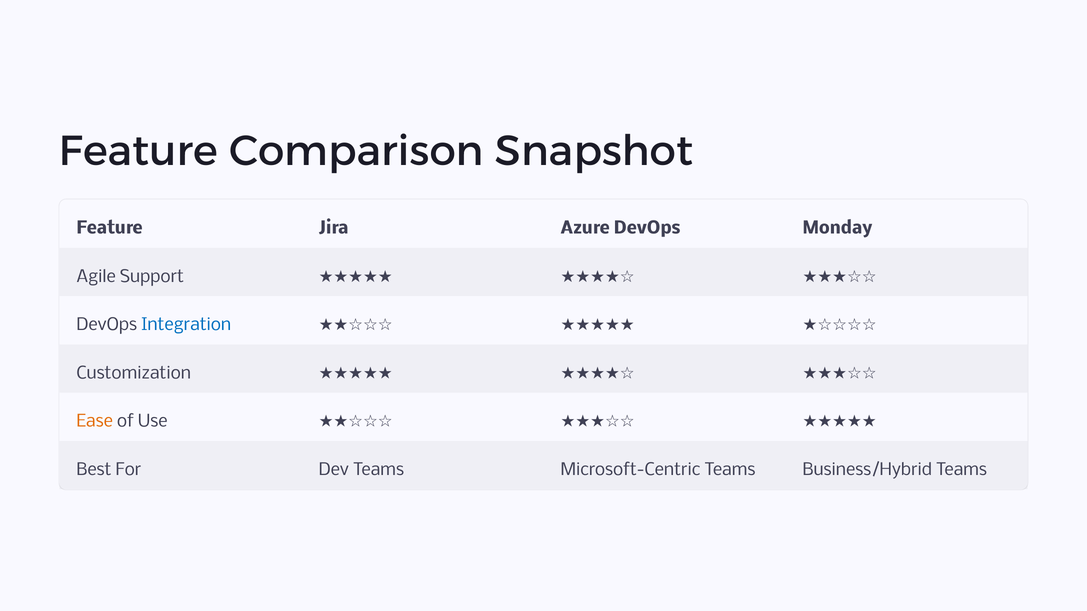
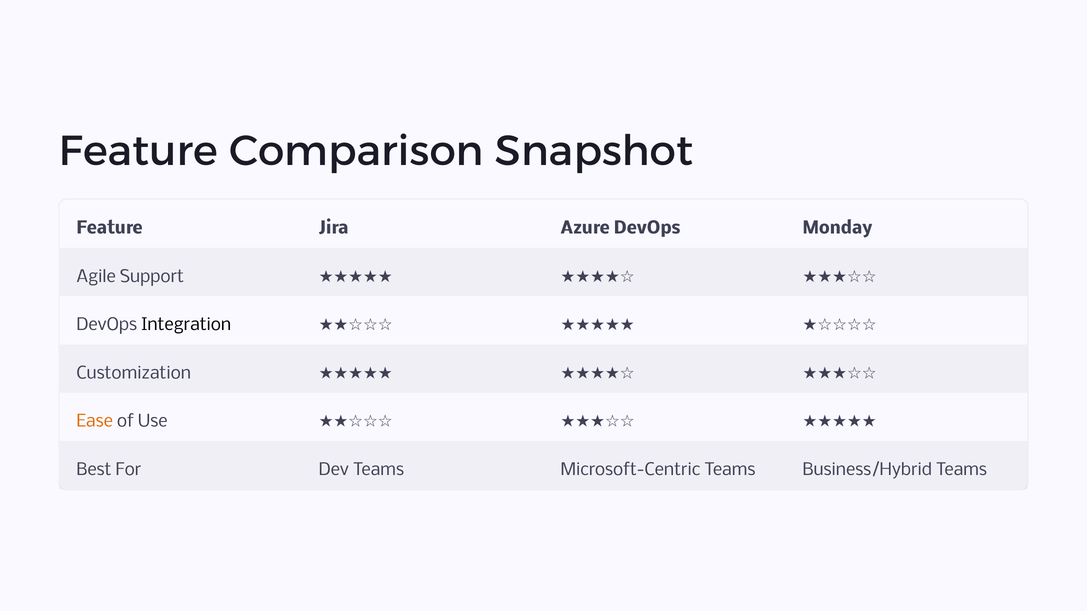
Integration colour: blue -> black (186, 325)
